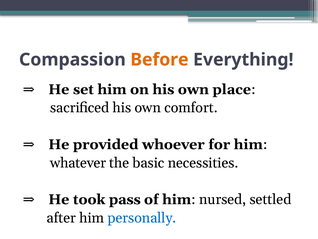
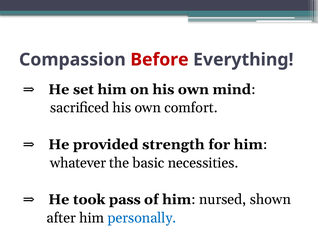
Before colour: orange -> red (159, 60)
place: place -> mind (232, 89)
whoever: whoever -> strength (173, 144)
settled: settled -> shown (270, 199)
